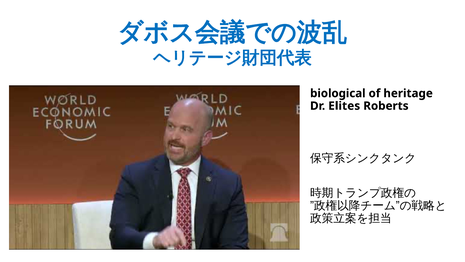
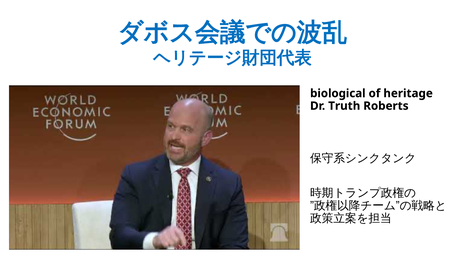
Elites: Elites -> Truth (344, 106)
